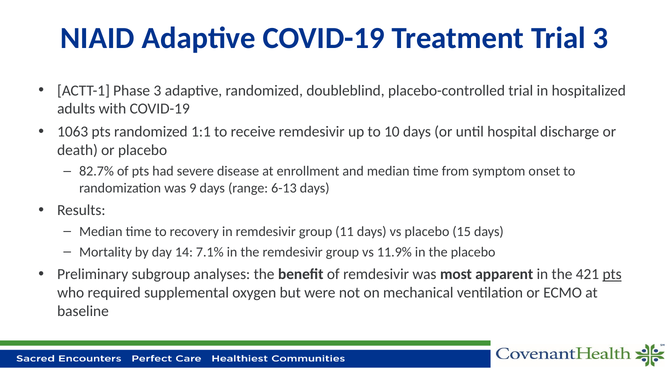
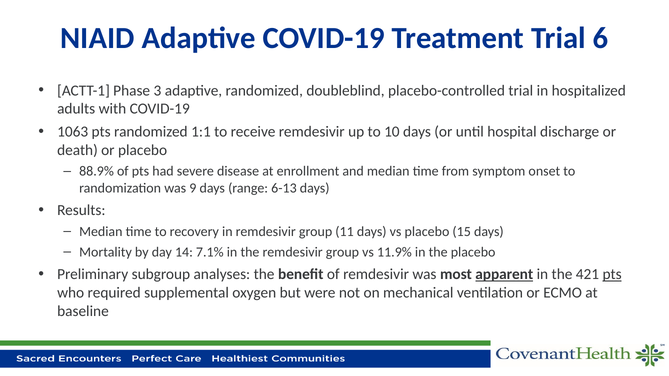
Trial 3: 3 -> 6 (600, 38)
82.7%: 82.7% -> 88.9% (96, 172)
apparent underline: none -> present (504, 275)
